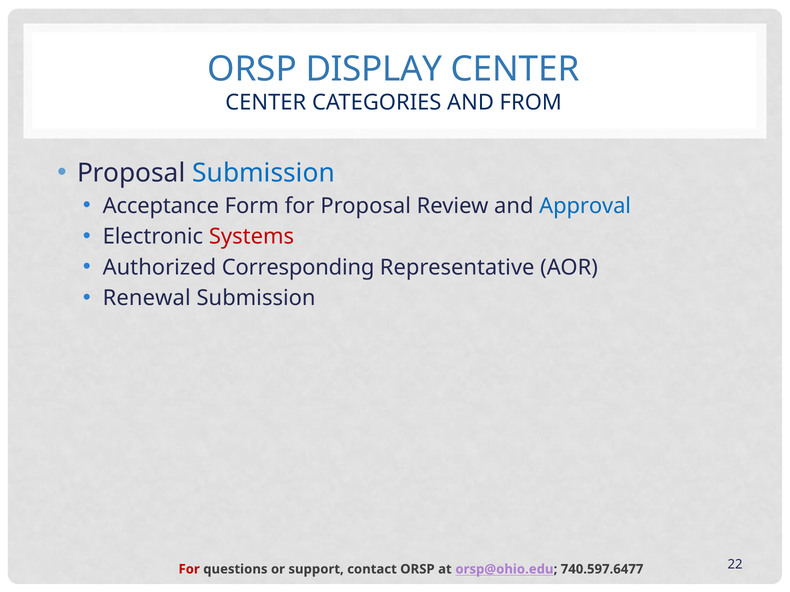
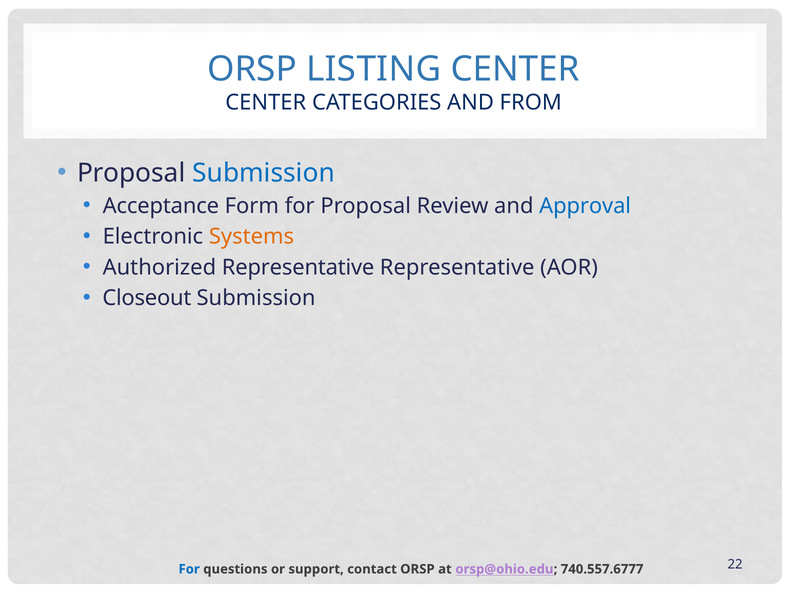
DISPLAY: DISPLAY -> LISTING (374, 69)
Systems colour: red -> orange (252, 237)
Authorized Corresponding: Corresponding -> Representative (298, 268)
Renewal: Renewal -> Closeout (147, 298)
For colour: red -> blue (189, 570)
740.597.6477: 740.597.6477 -> 740.557.6777 (602, 570)
